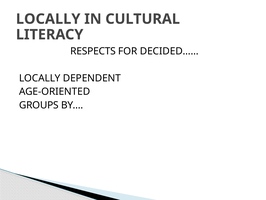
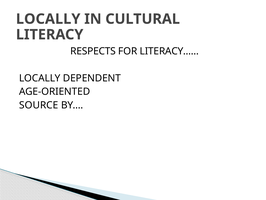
DECIDED……: DECIDED…… -> LITERACY…… (169, 51)
GROUPS: GROUPS -> SOURCE (39, 105)
